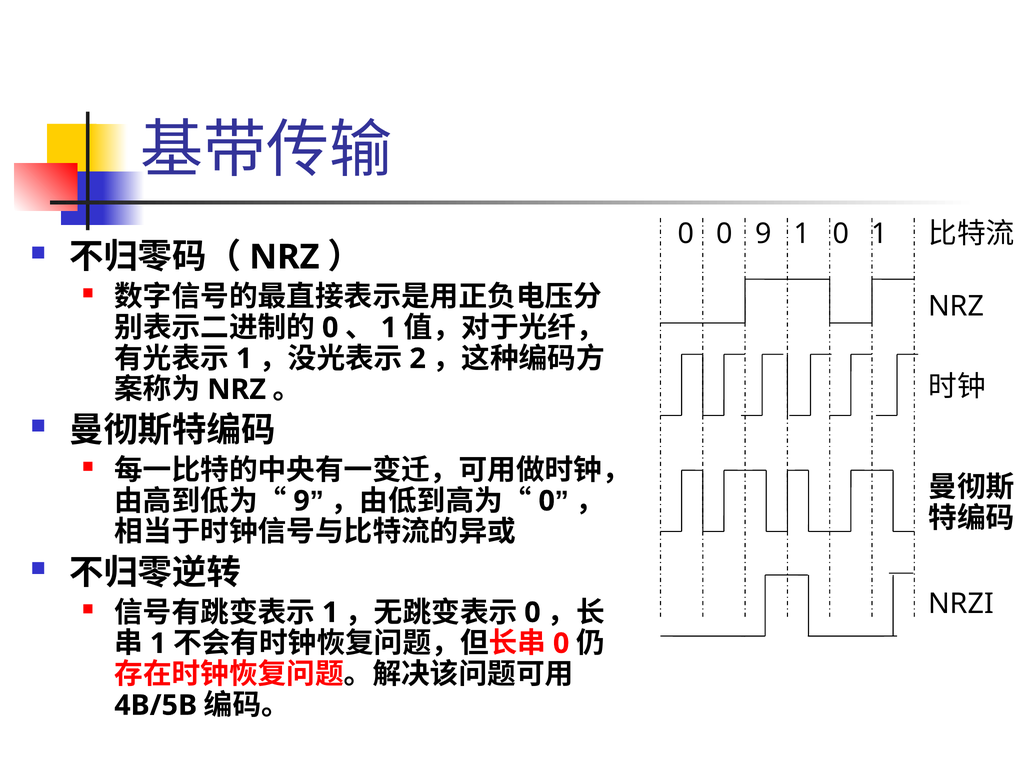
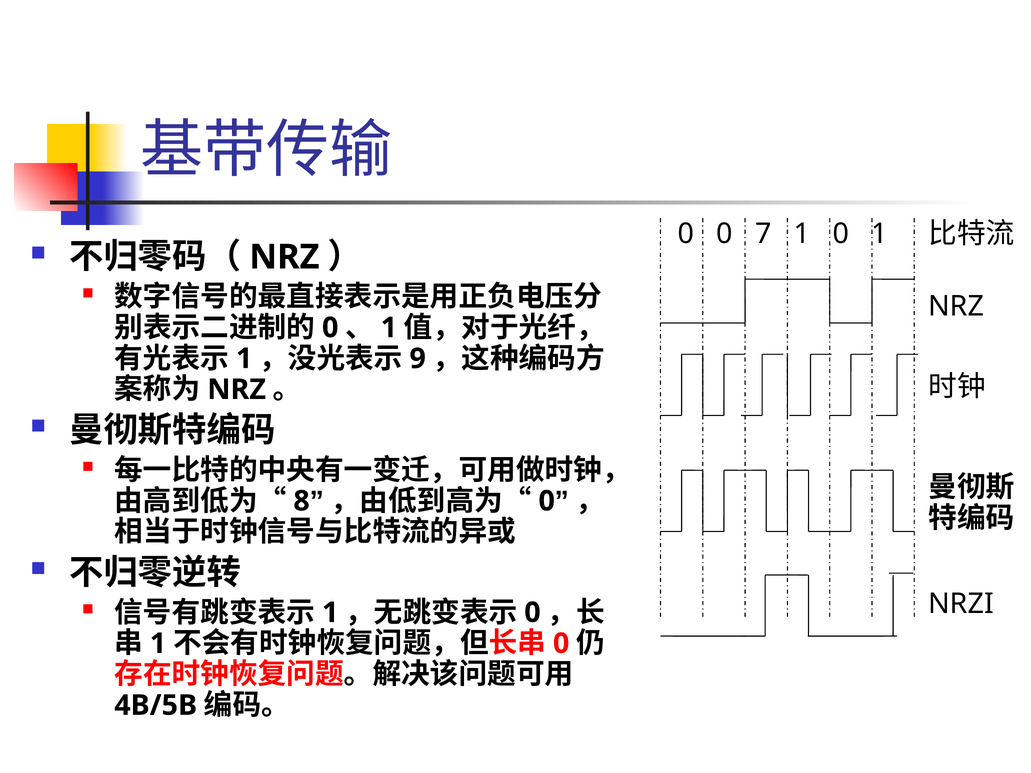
0 9: 9 -> 7 (763, 234)
2: 2 -> 9 (418, 359)
9: 9 -> 8 (302, 501)
